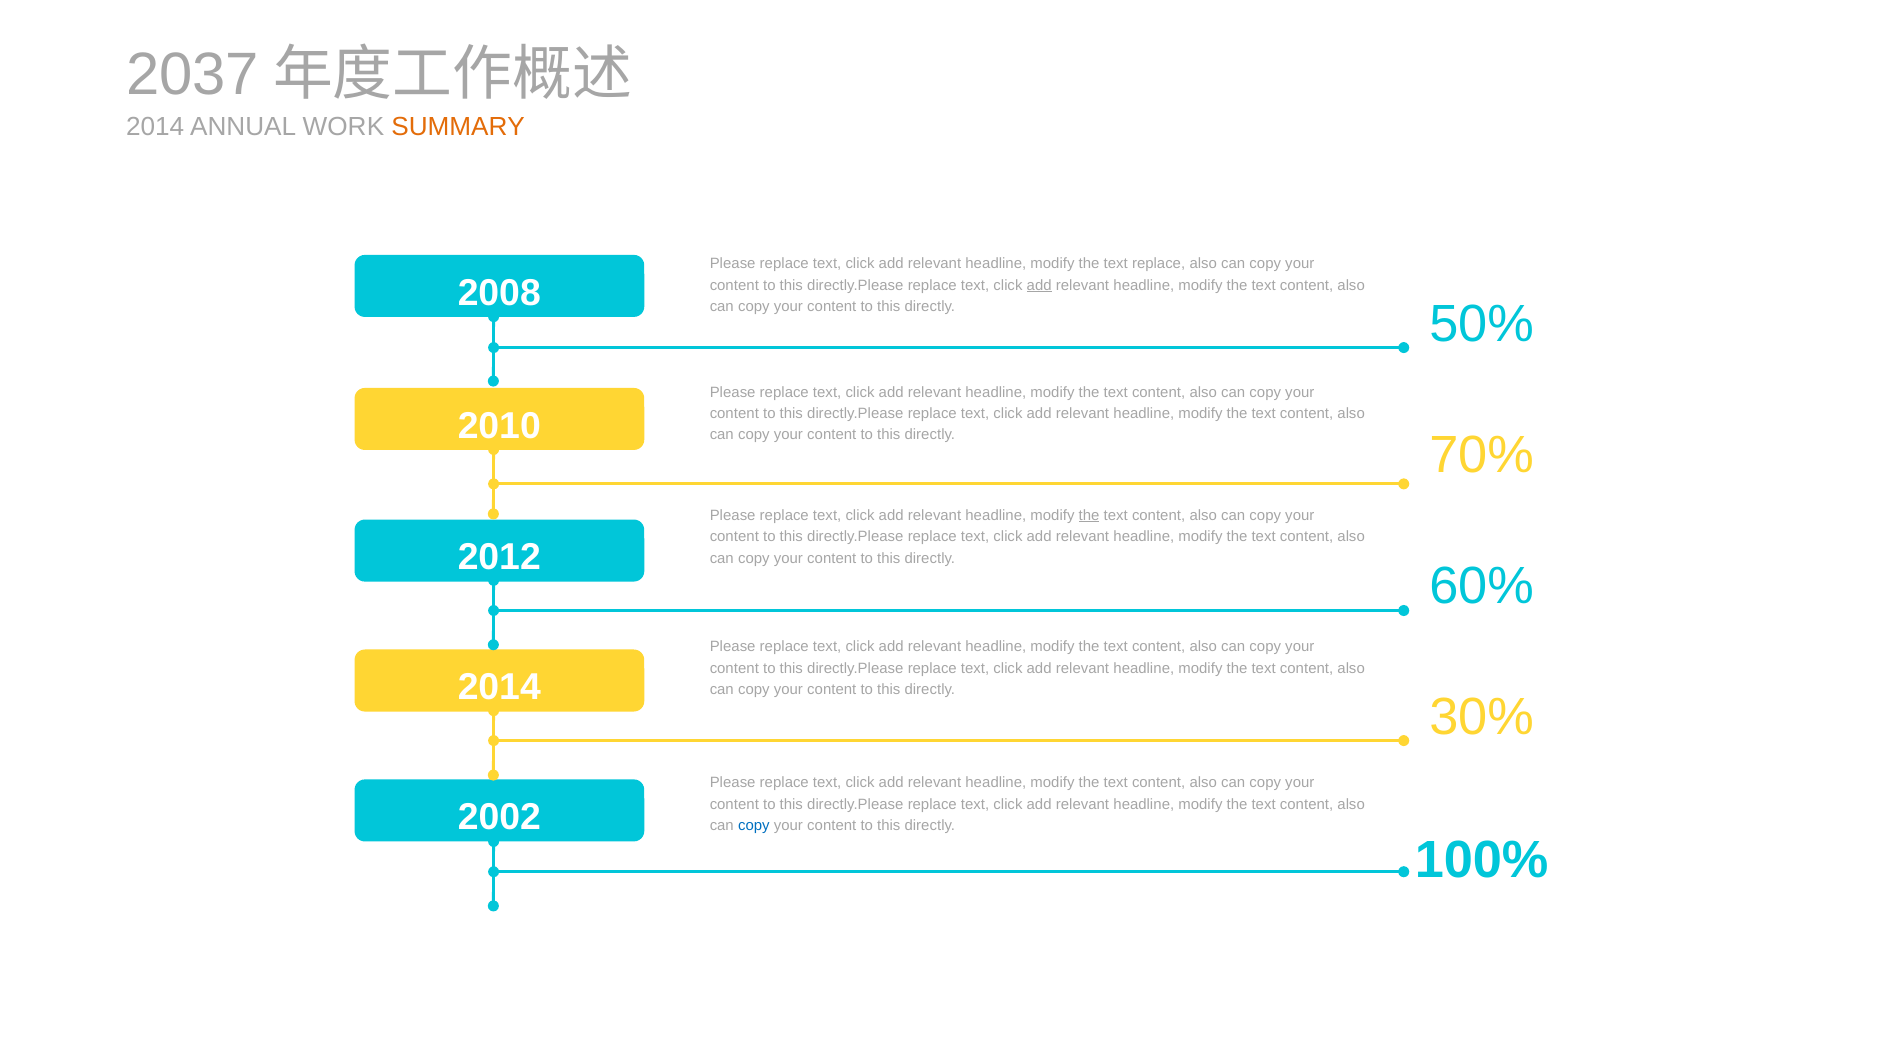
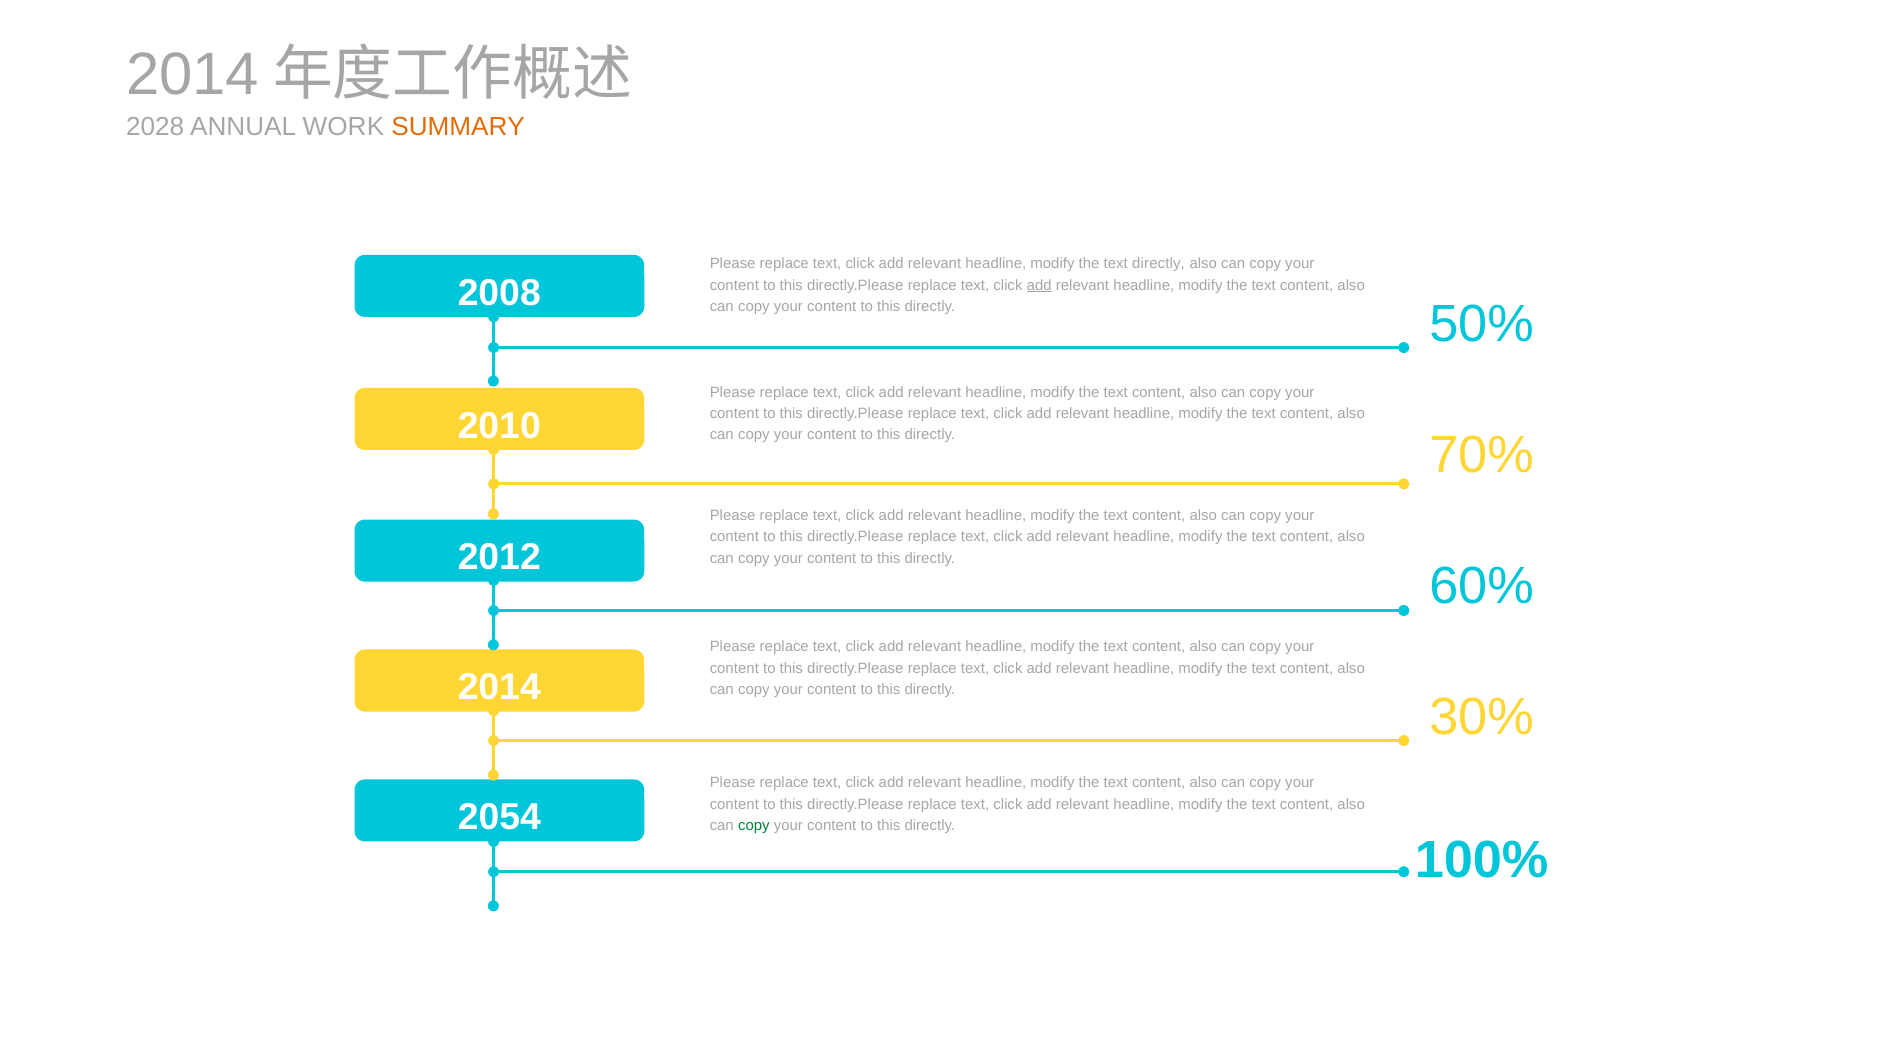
2037: 2037 -> 2014 (192, 75)
2014: 2014 -> 2028 (155, 127)
text replace: replace -> directly (1159, 264)
the underline: present -> none (1089, 515)
2002: 2002 -> 2054 (499, 817)
copy colour: blue -> green (754, 826)
